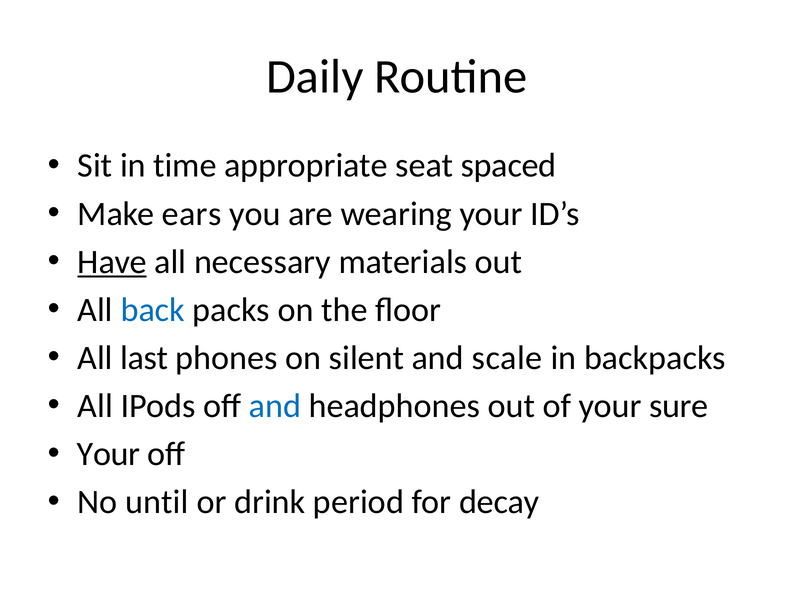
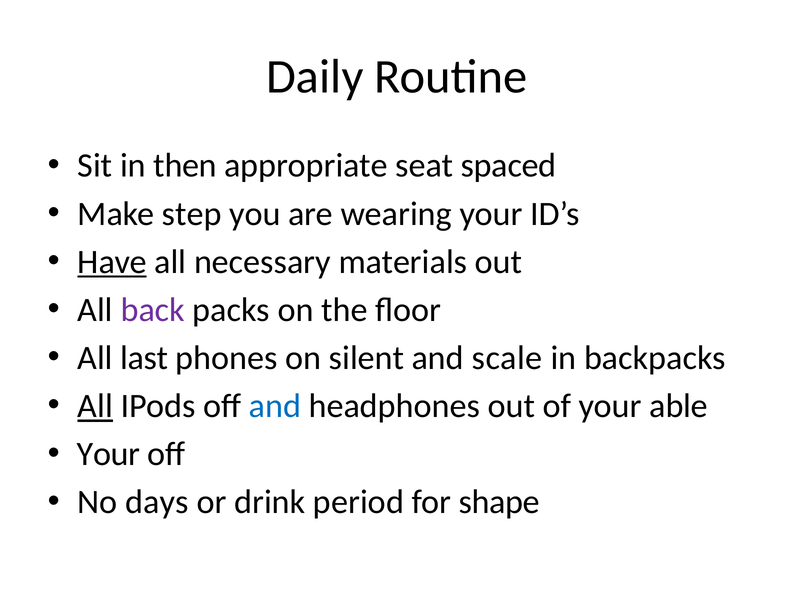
time: time -> then (185, 166)
ears: ears -> step (192, 214)
back colour: blue -> purple (153, 310)
All underline: none -> present (95, 406)
sure: sure -> able (679, 406)
until: until -> days (157, 503)
decay: decay -> shape (499, 503)
